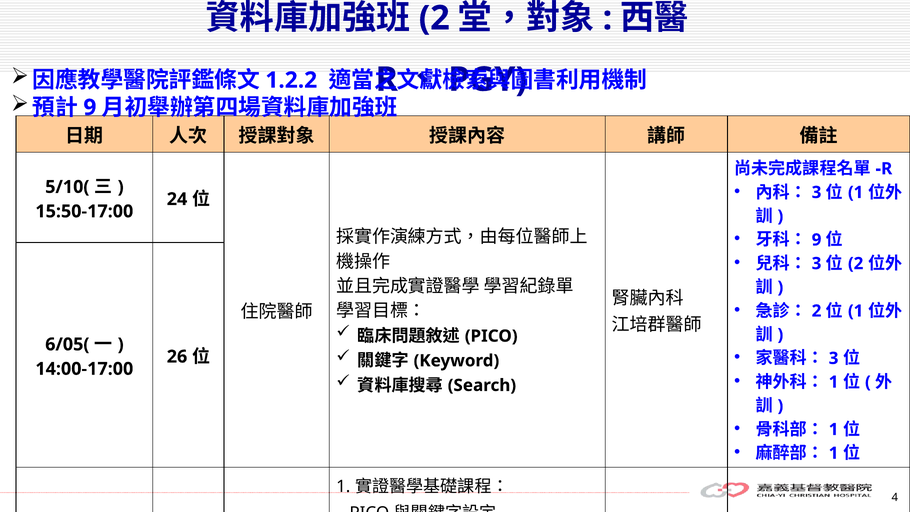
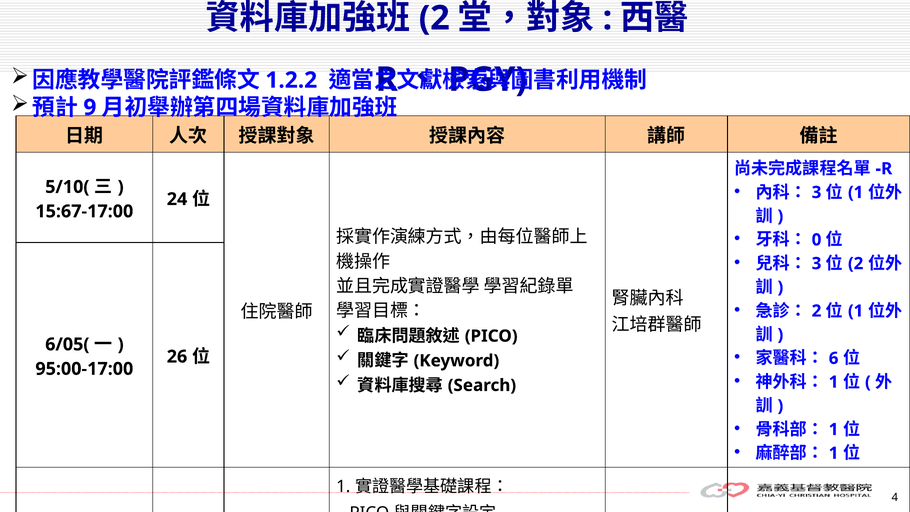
15:50-17:00: 15:50-17:00 -> 15:67-17:00 (84, 211)
9: 9 -> 0 (817, 240)
3: 3 -> 6 (834, 358)
14:00-17:00: 14:00-17:00 -> 95:00-17:00 (84, 369)
